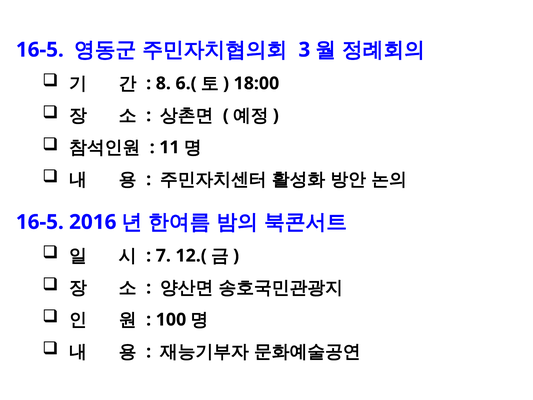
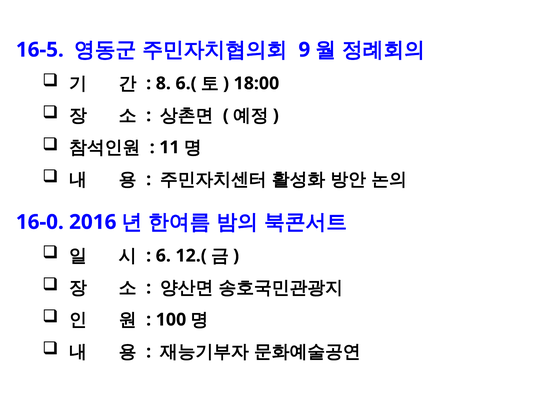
3: 3 -> 9 (304, 50)
16-5: 16-5 -> 16-0 (40, 222)
7: 7 -> 6 (163, 255)
